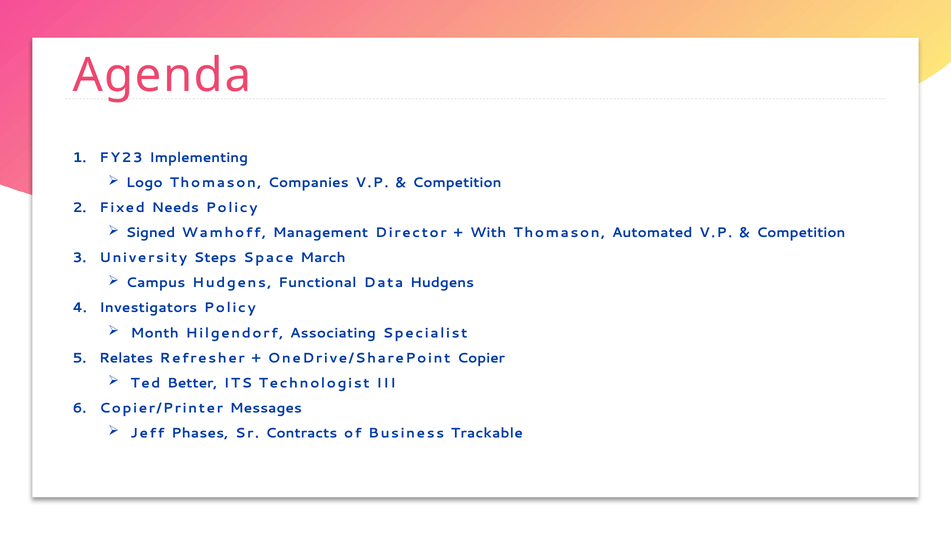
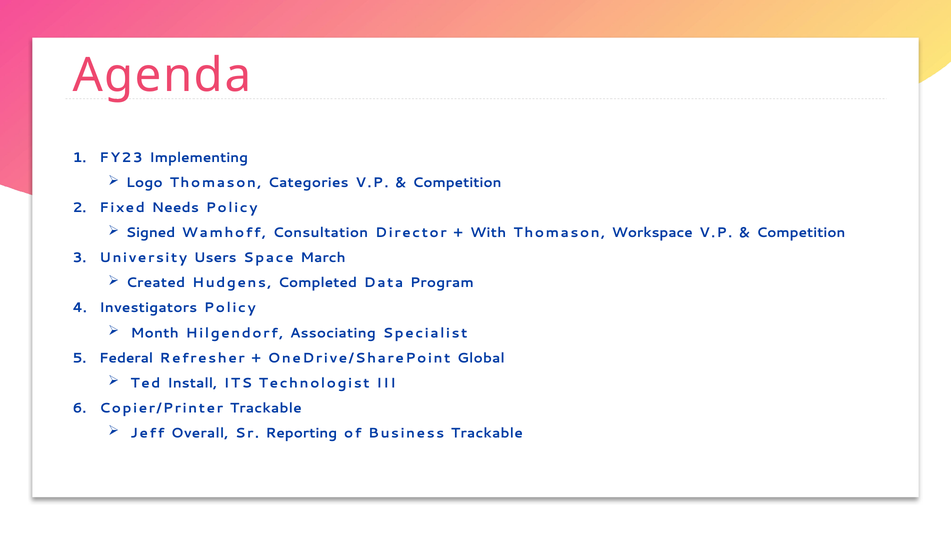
Companies: Companies -> Categories (308, 183)
Management: Management -> Consultation (320, 233)
Automated: Automated -> Workspace (652, 233)
Steps: Steps -> Users (215, 258)
Campus: Campus -> Created (156, 283)
Functional: Functional -> Completed (318, 283)
Data Hudgens: Hudgens -> Program (442, 283)
Relates: Relates -> Federal (126, 358)
Copier: Copier -> Global (481, 358)
Better: Better -> Install (192, 383)
Copier/Printer Messages: Messages -> Trackable (266, 408)
Phases: Phases -> Overall (200, 433)
Contracts: Contracts -> Reporting (301, 433)
